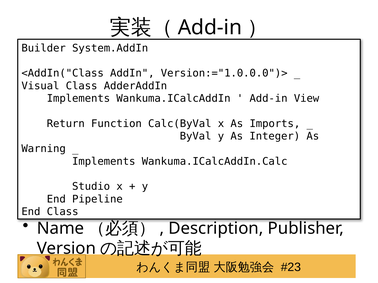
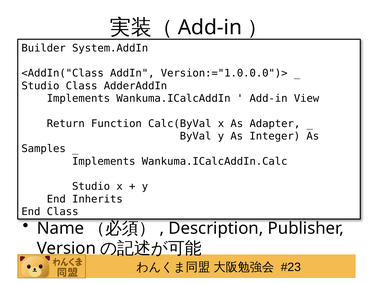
Visual: Visual -> Studio (40, 86)
Imports: Imports -> Adapter (275, 124)
Warning: Warning -> Samples (44, 149)
Pipeline: Pipeline -> Inherits (97, 199)
